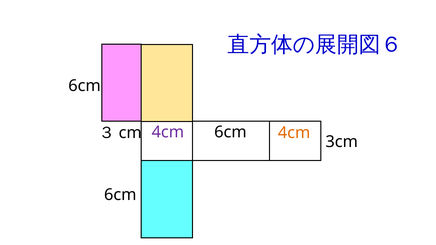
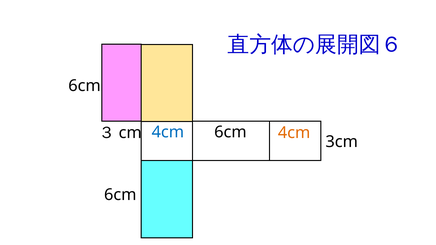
4cm colour: purple -> blue (168, 132)
